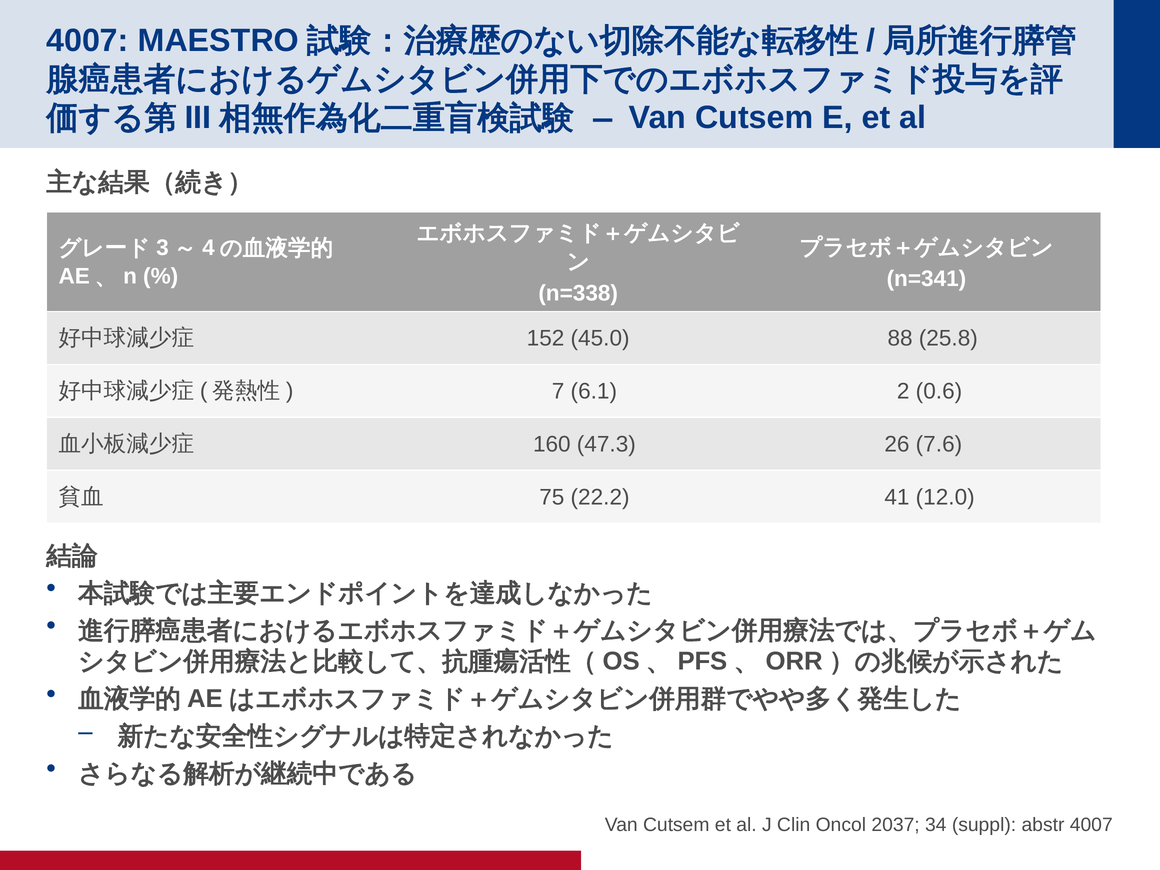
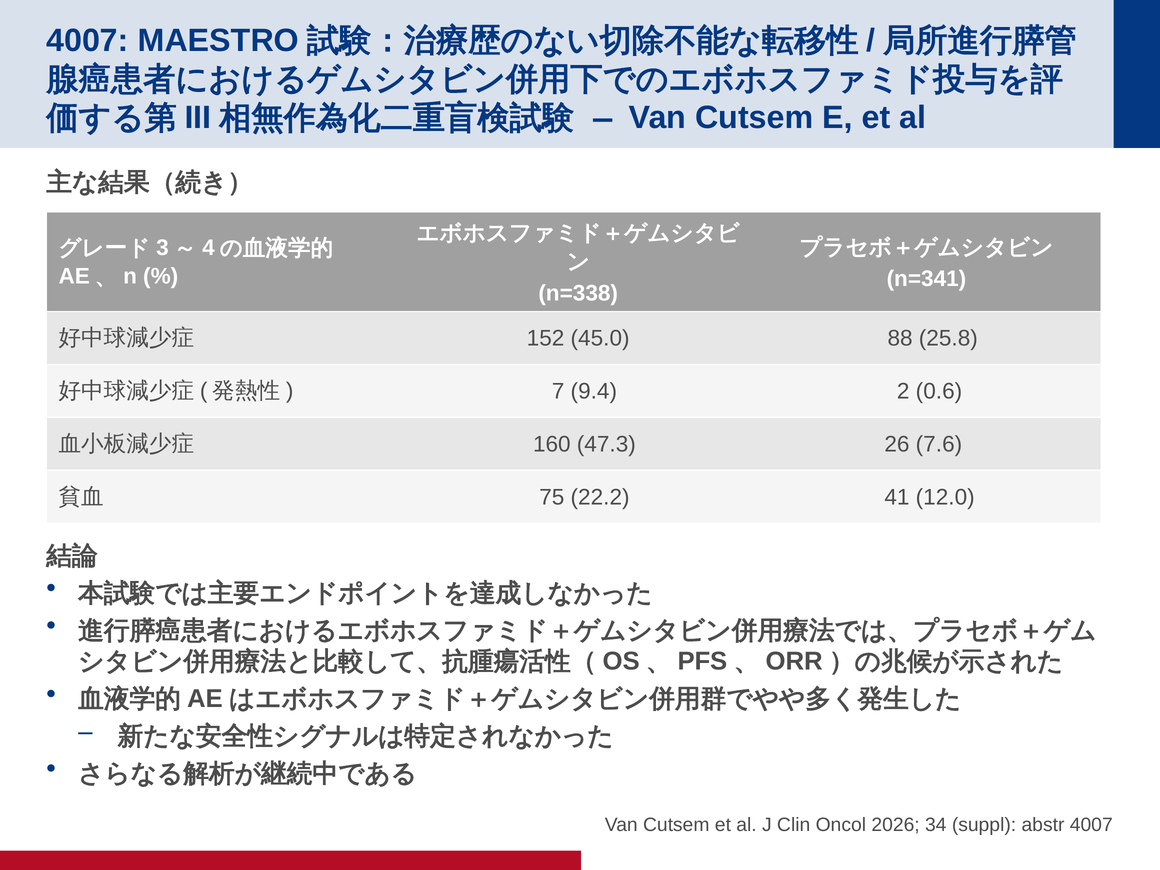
6.1: 6.1 -> 9.4 (594, 391)
2037: 2037 -> 2026 (896, 825)
